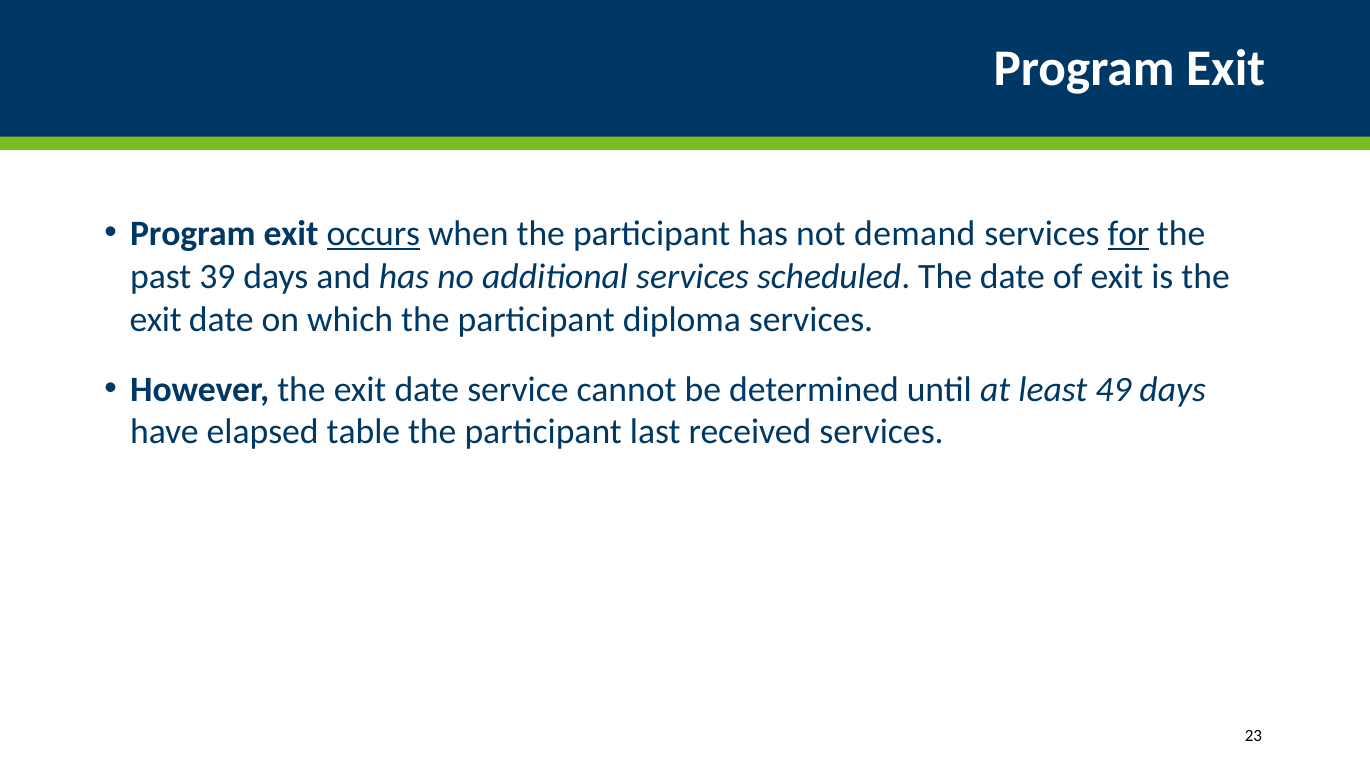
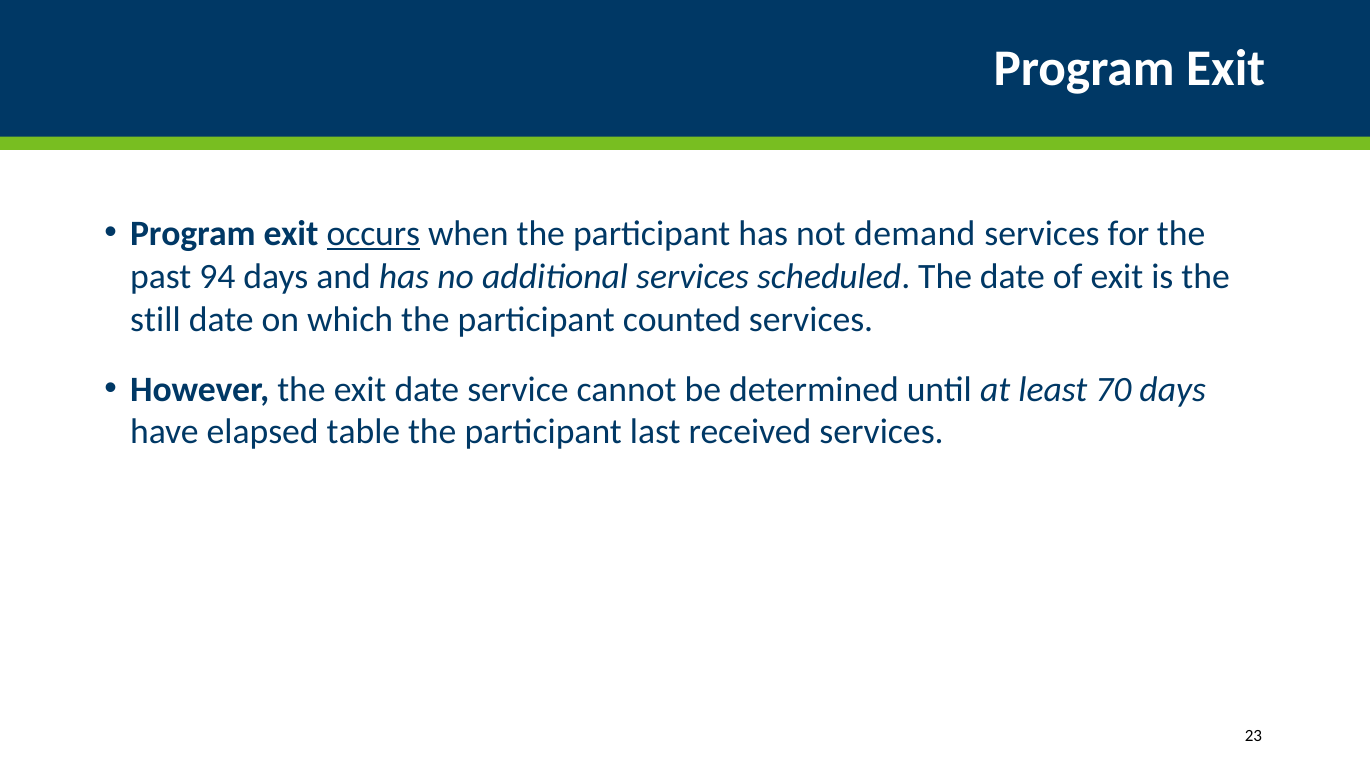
for underline: present -> none (1128, 234)
39: 39 -> 94 (217, 277)
exit: exit -> still (155, 320)
diploma: diploma -> counted (682, 320)
49: 49 -> 70 (1113, 390)
